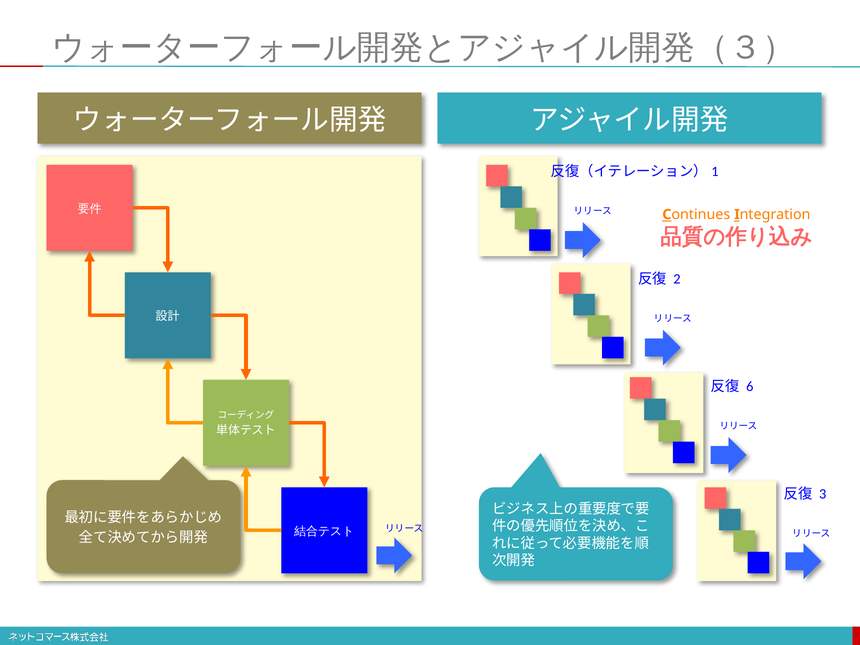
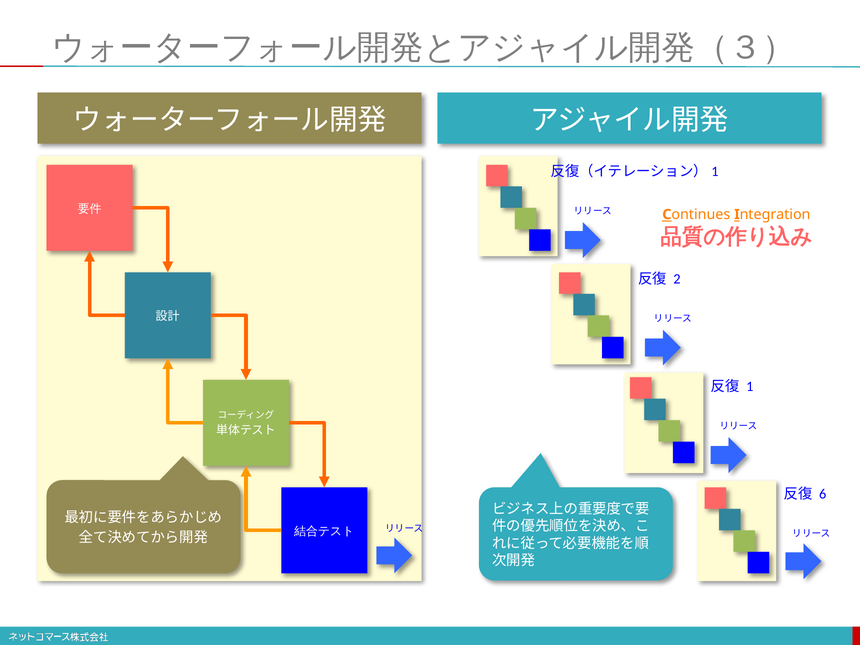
6: 6 -> 1 (750, 386)
3: 3 -> 6 (823, 494)
